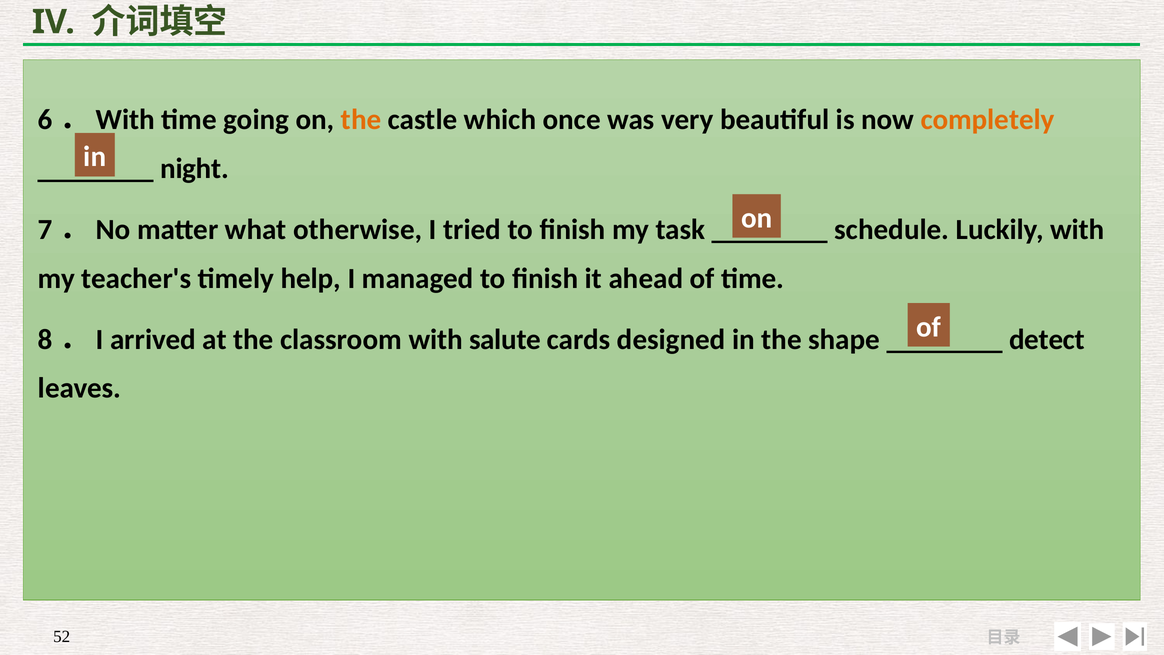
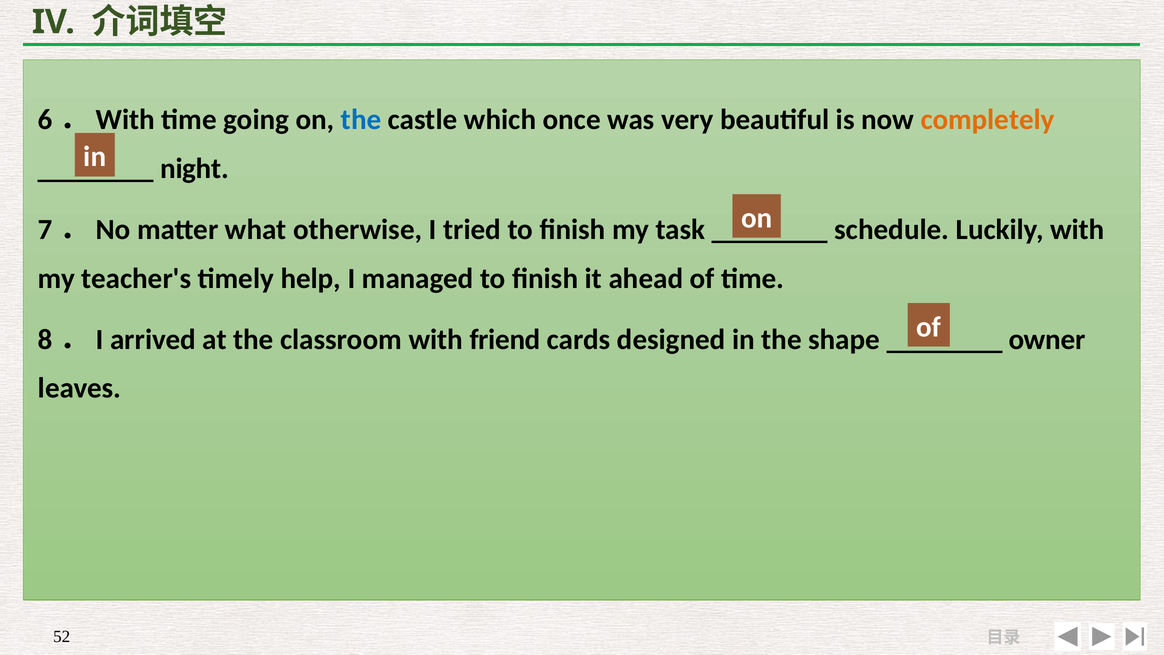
the colour: orange -> blue (361, 120)
salute: salute -> friend (505, 339)
detect: detect -> owner (1047, 339)
